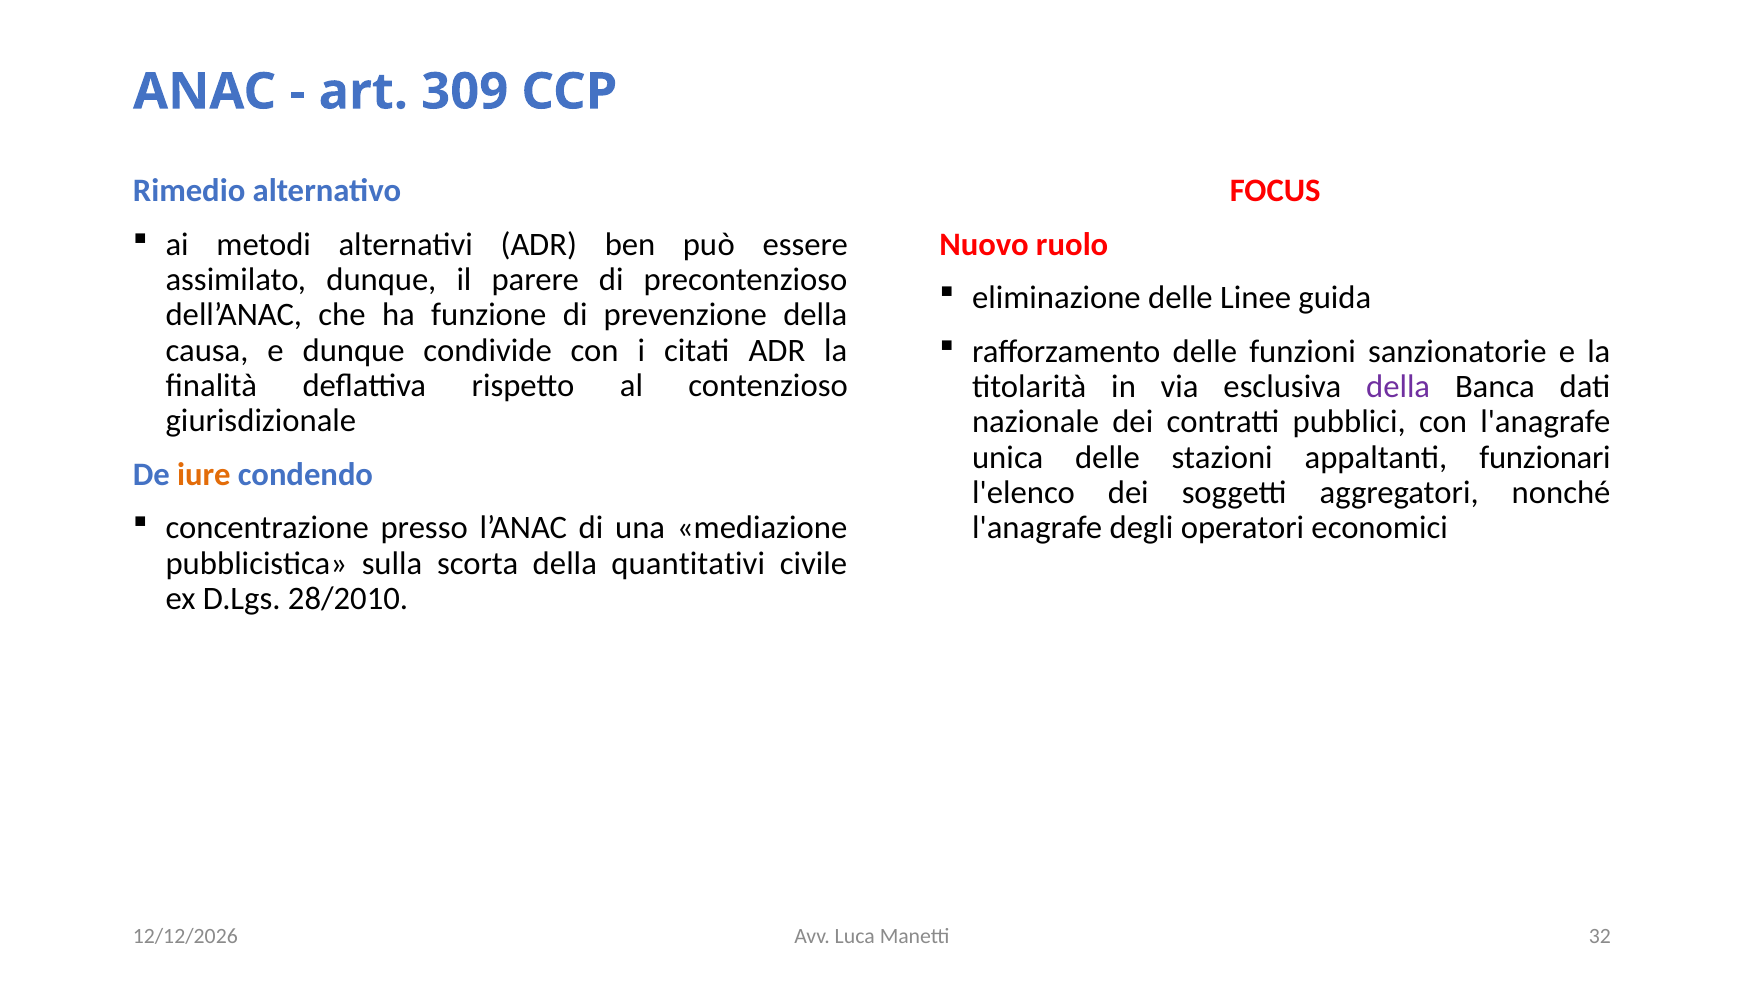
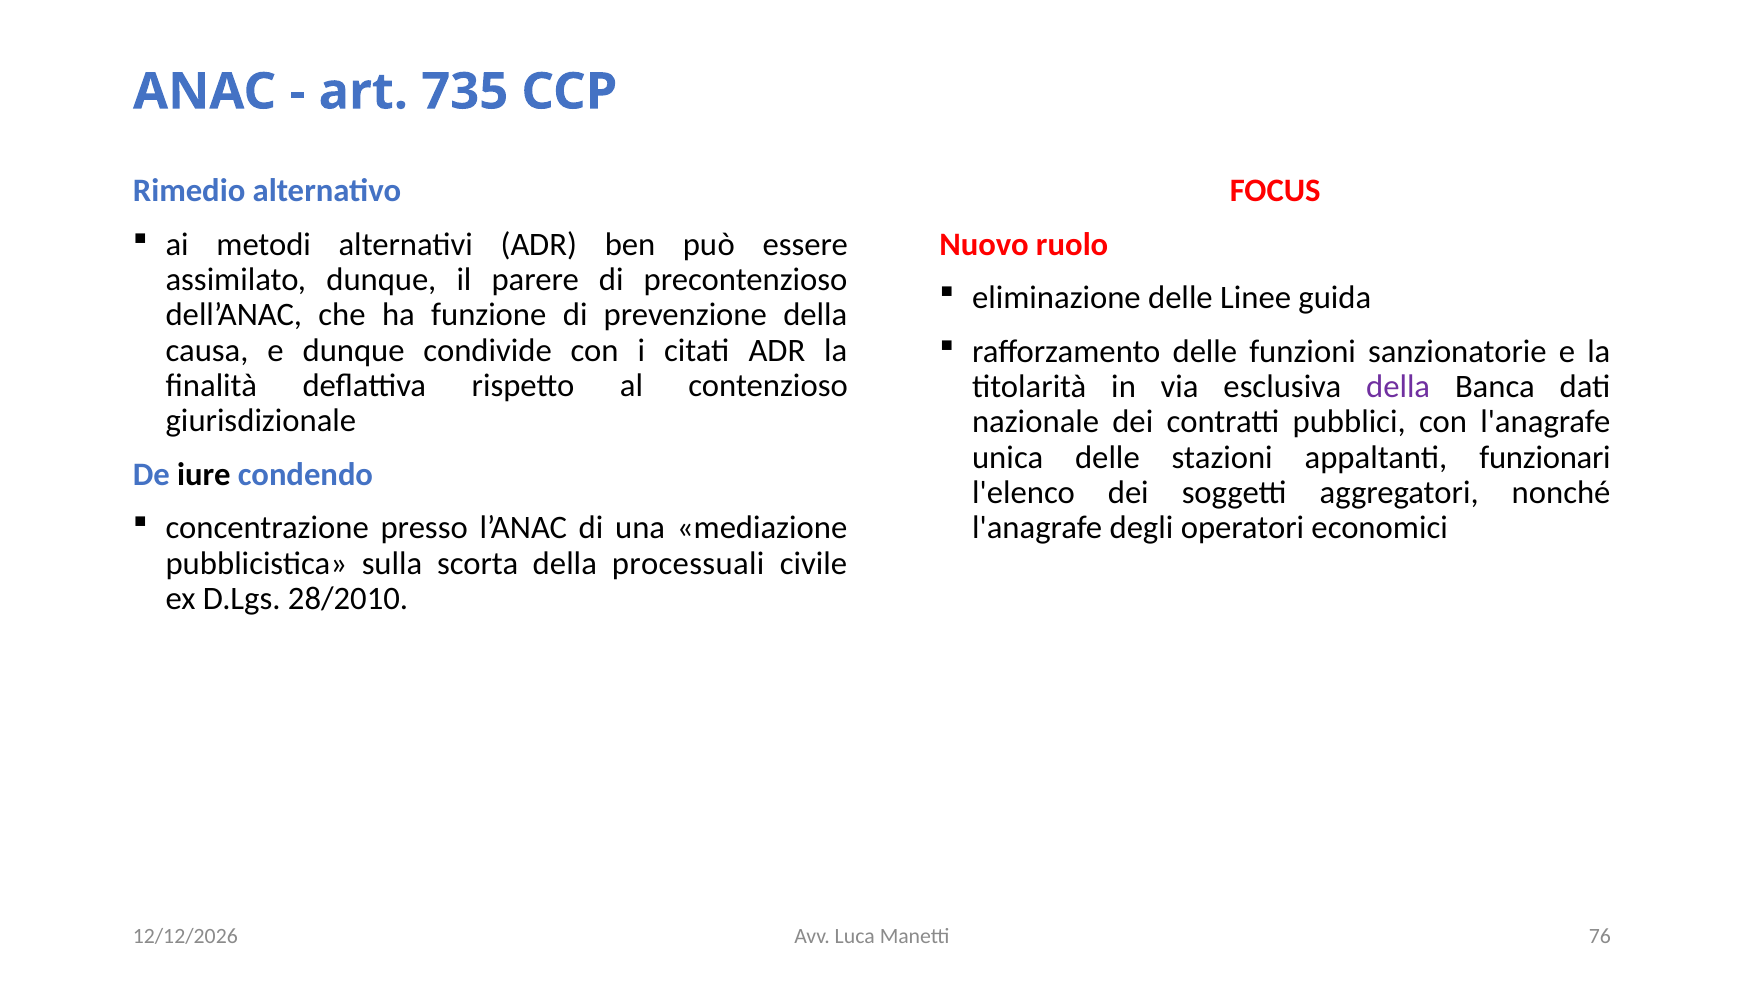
309: 309 -> 735 (465, 92)
iure colour: orange -> black (204, 474)
quantitativi: quantitativi -> processuali (688, 563)
32: 32 -> 76 (1600, 937)
